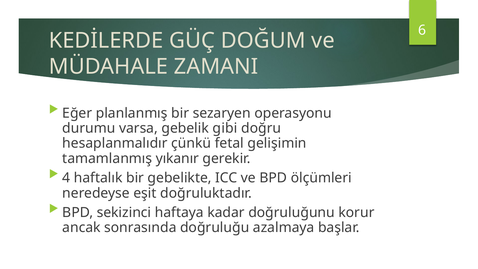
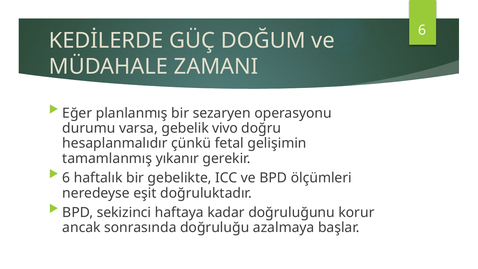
gibi: gibi -> vivo (225, 128)
4: 4 -> 6 (66, 178)
